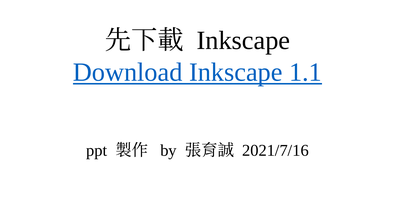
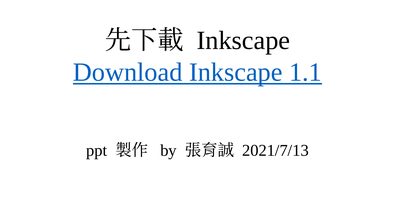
2021/7/16: 2021/7/16 -> 2021/7/13 (275, 150)
